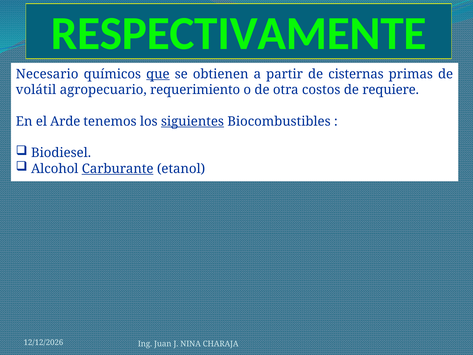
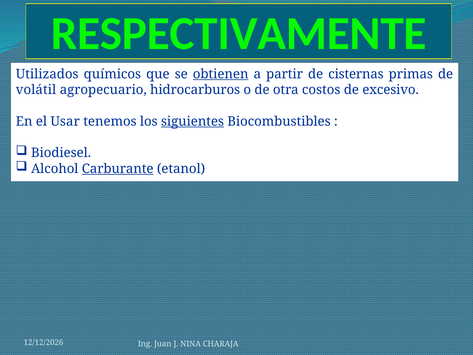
Necesario: Necesario -> Utilizados (47, 74)
que underline: present -> none (158, 74)
obtienen underline: none -> present (221, 74)
requerimiento: requerimiento -> hidrocarburos (195, 90)
requiere: requiere -> excesivo (391, 90)
Arde: Arde -> Usar (65, 121)
